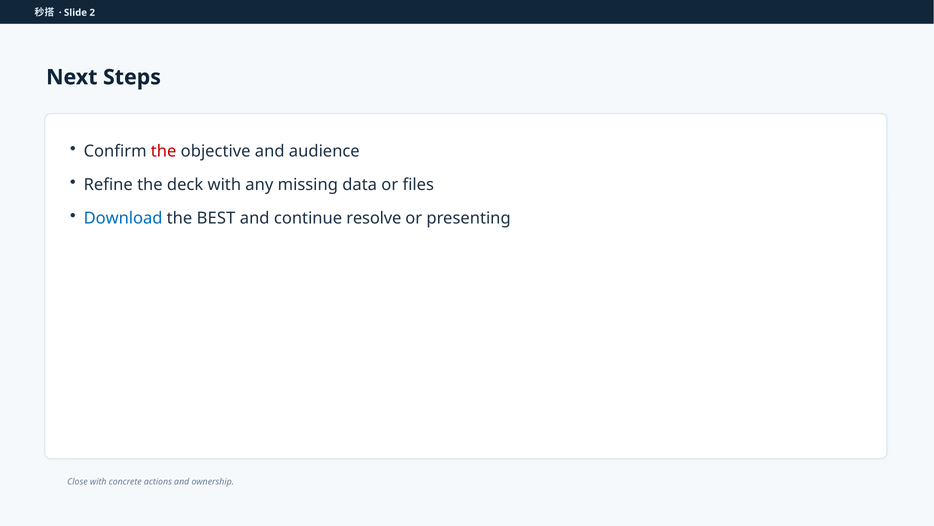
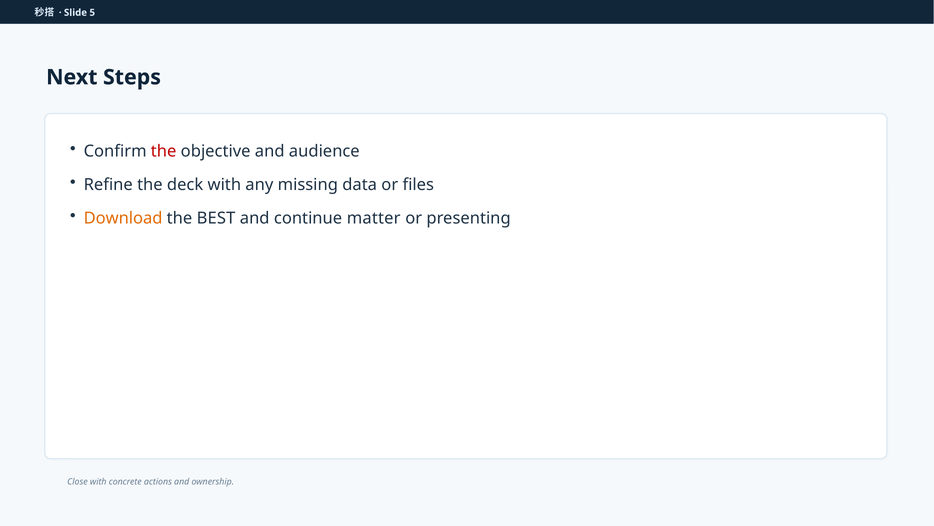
2: 2 -> 5 (92, 13)
Download colour: blue -> orange (123, 218)
resolve: resolve -> matter (374, 218)
